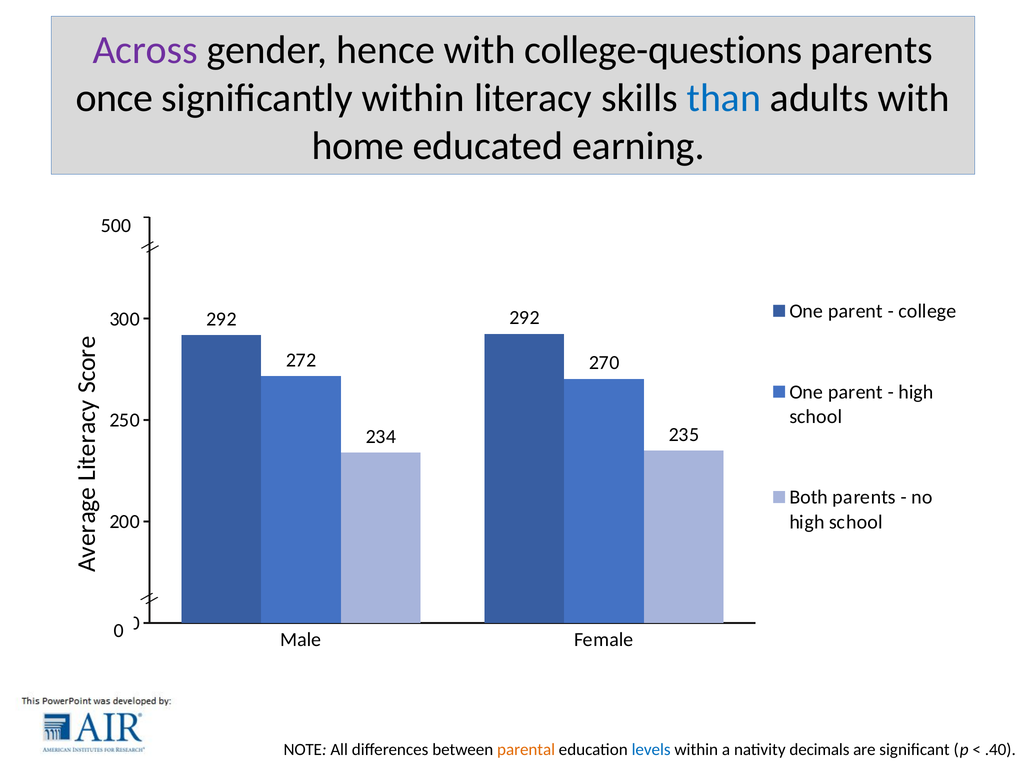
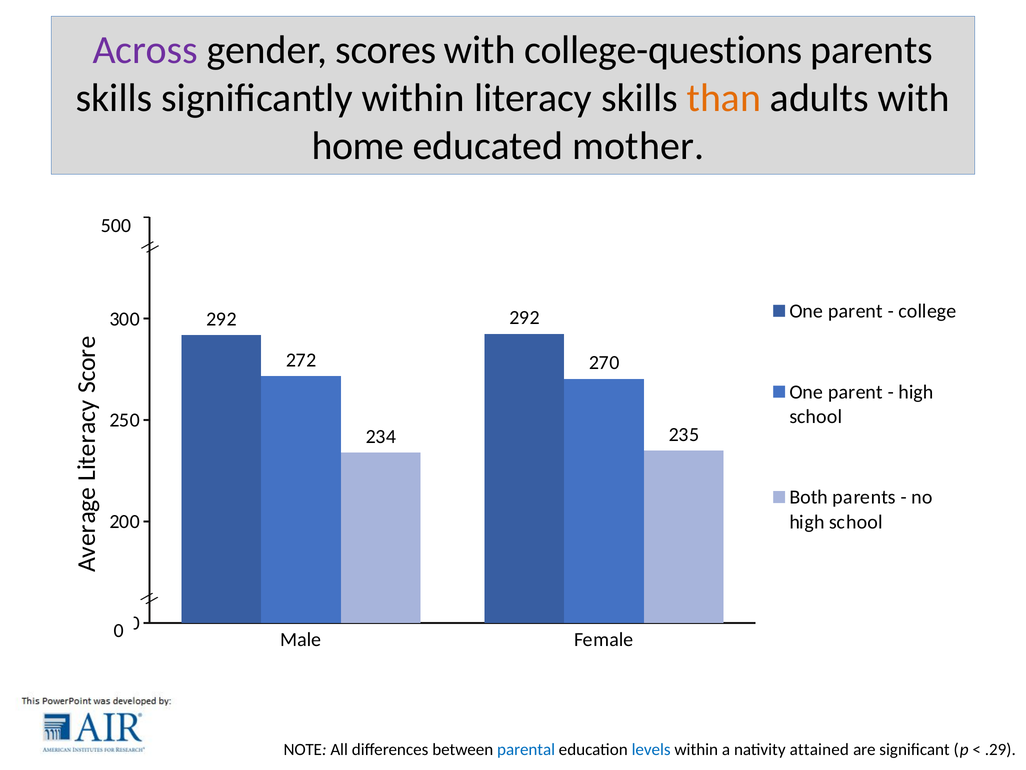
hence: hence -> scores (386, 50)
once: once -> skills (114, 98)
than colour: blue -> orange (724, 98)
earning: earning -> mother (638, 146)
parental colour: orange -> blue (526, 749)
decimals: decimals -> attained (819, 749)
.40: .40 -> .29 (1000, 749)
